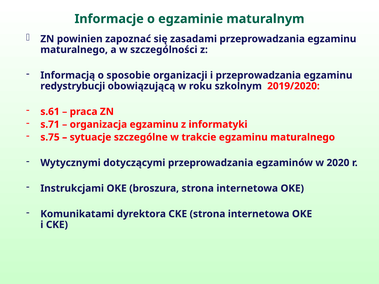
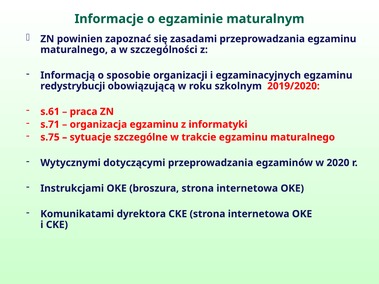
i przeprowadzania: przeprowadzania -> egzaminacyjnych (258, 75)
